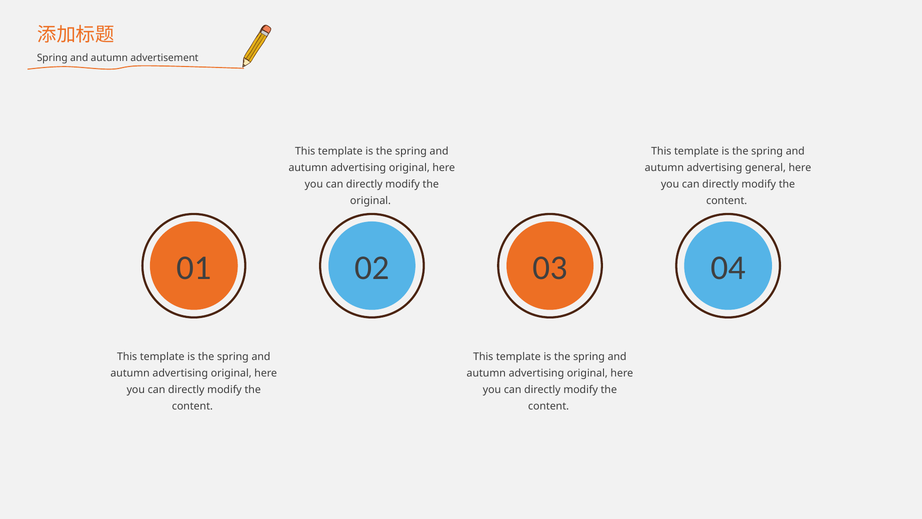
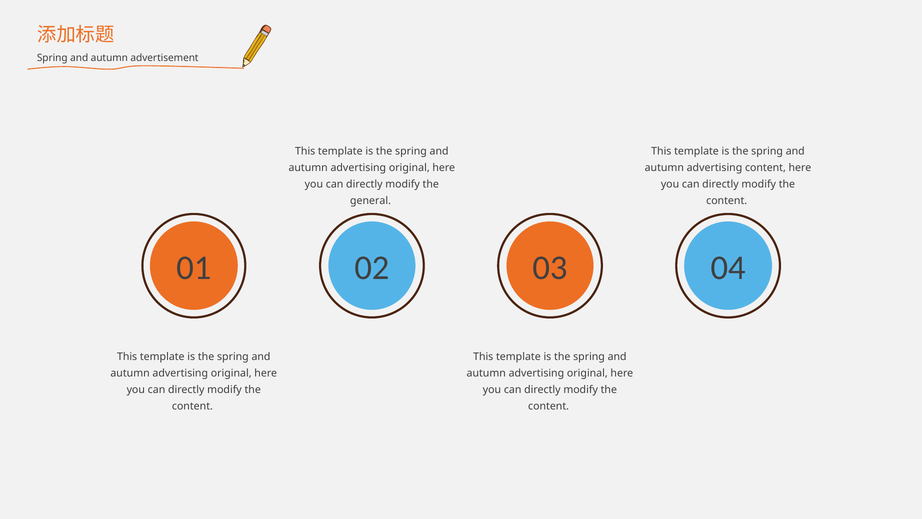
advertising general: general -> content (765, 168)
original: original -> general (371, 201)
